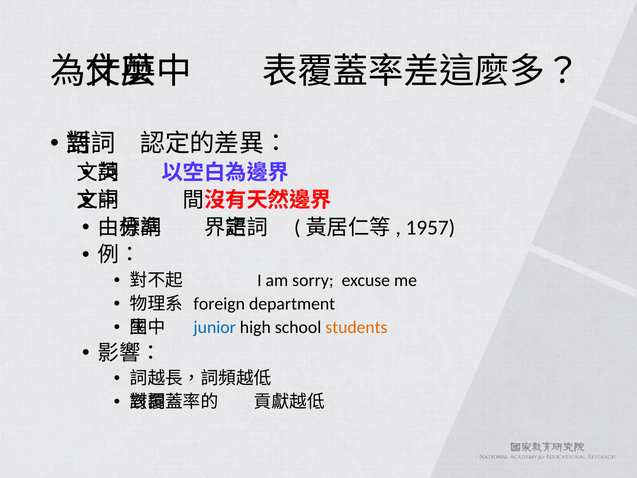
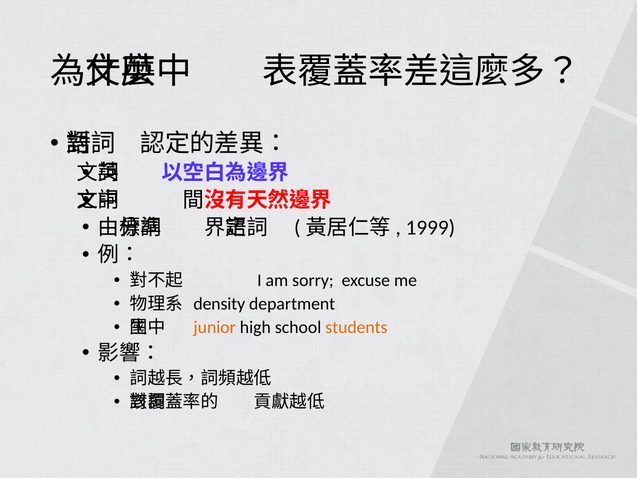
1957: 1957 -> 1999 (430, 228)
foreign: foreign -> density (219, 304)
junior colour: blue -> orange (215, 327)
